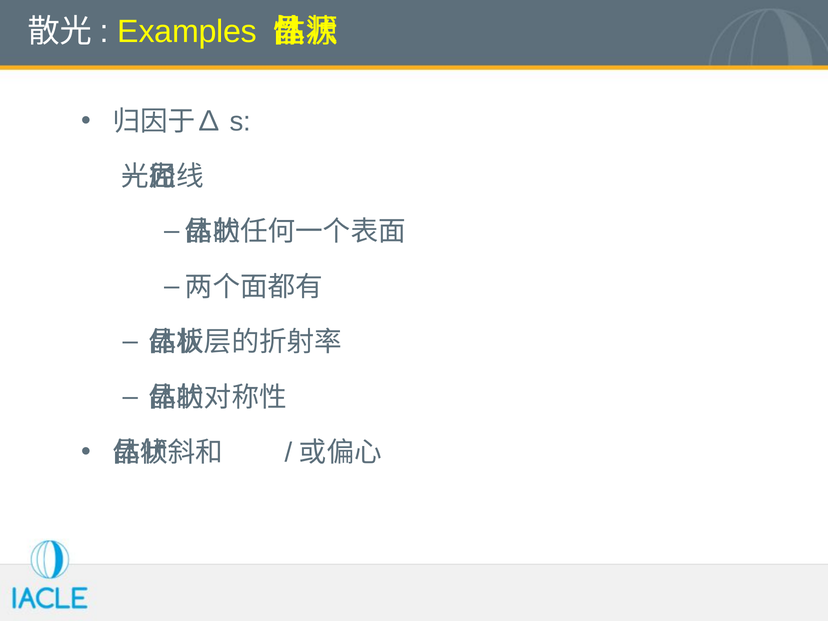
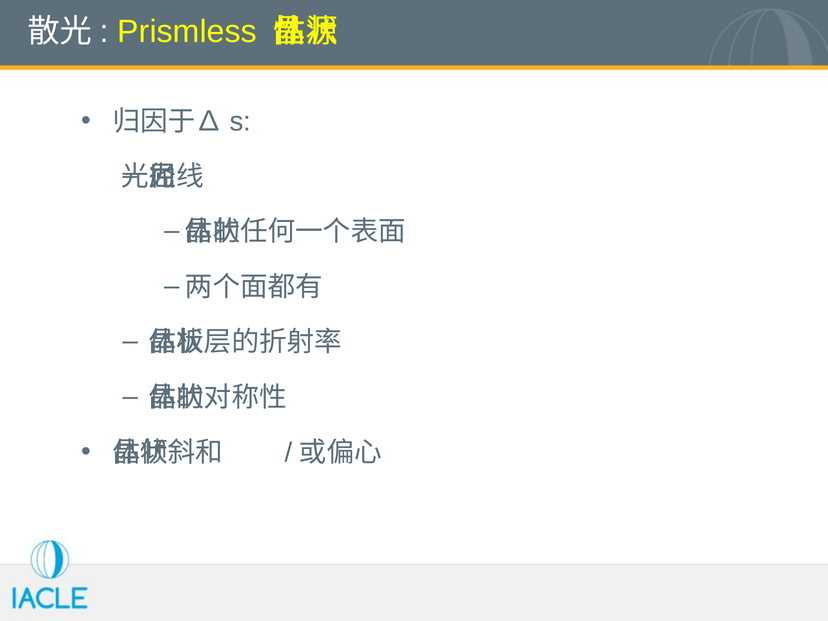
Examples: Examples -> Prismless (187, 32)
